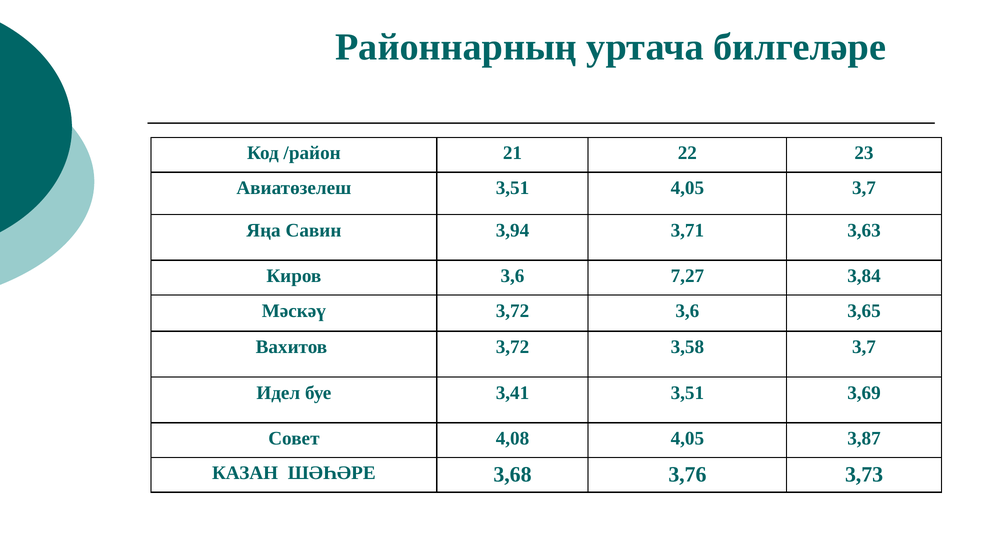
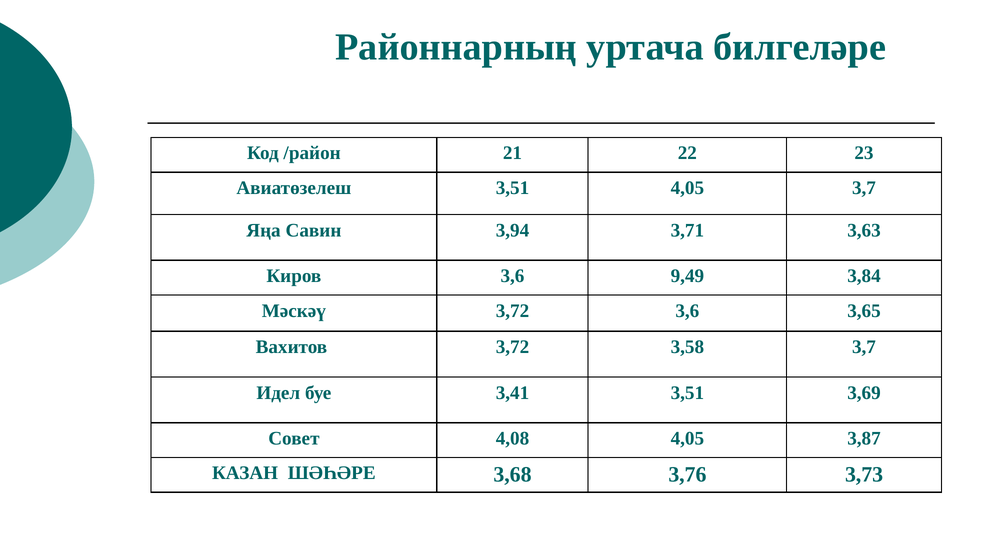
7,27: 7,27 -> 9,49 (687, 276)
